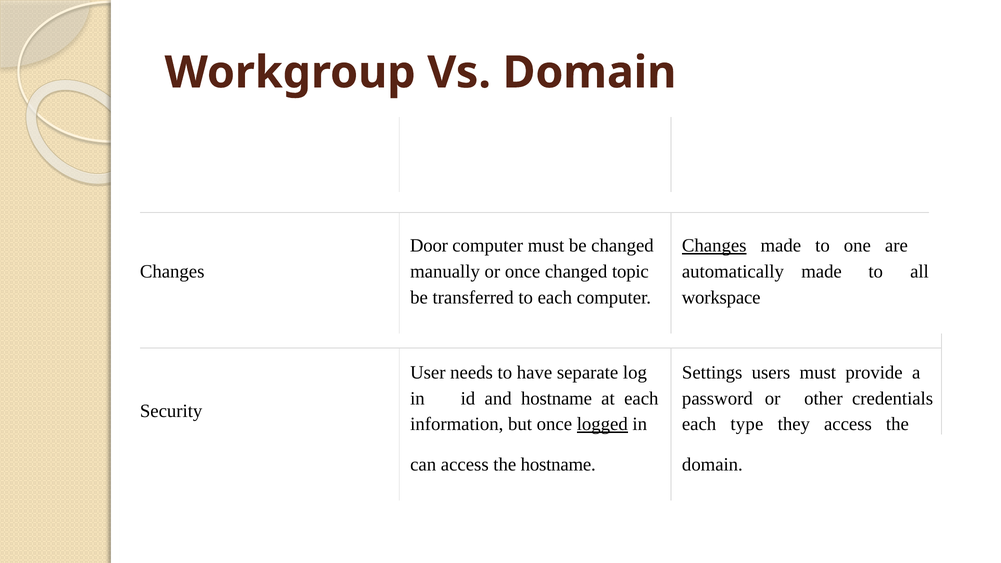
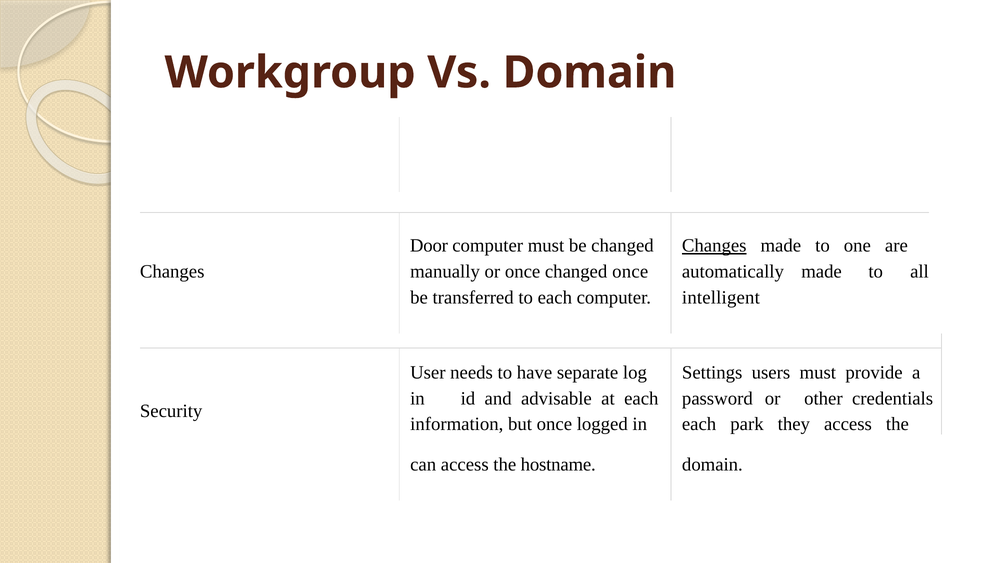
changed topic: topic -> once (630, 272)
workspace: workspace -> intelligent (721, 297)
and hostname: hostname -> advisable (556, 398)
logged underline: present -> none (602, 424)
type: type -> park (747, 424)
